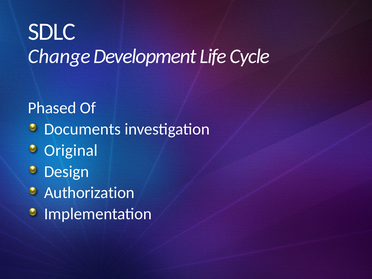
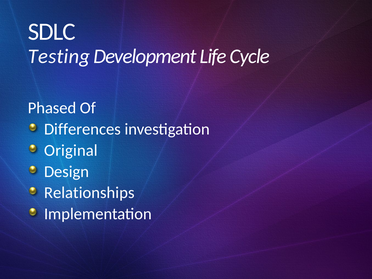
Change: Change -> Testing (59, 56)
Documents: Documents -> Differences (82, 129)
Authorization: Authorization -> Relationships (89, 193)
